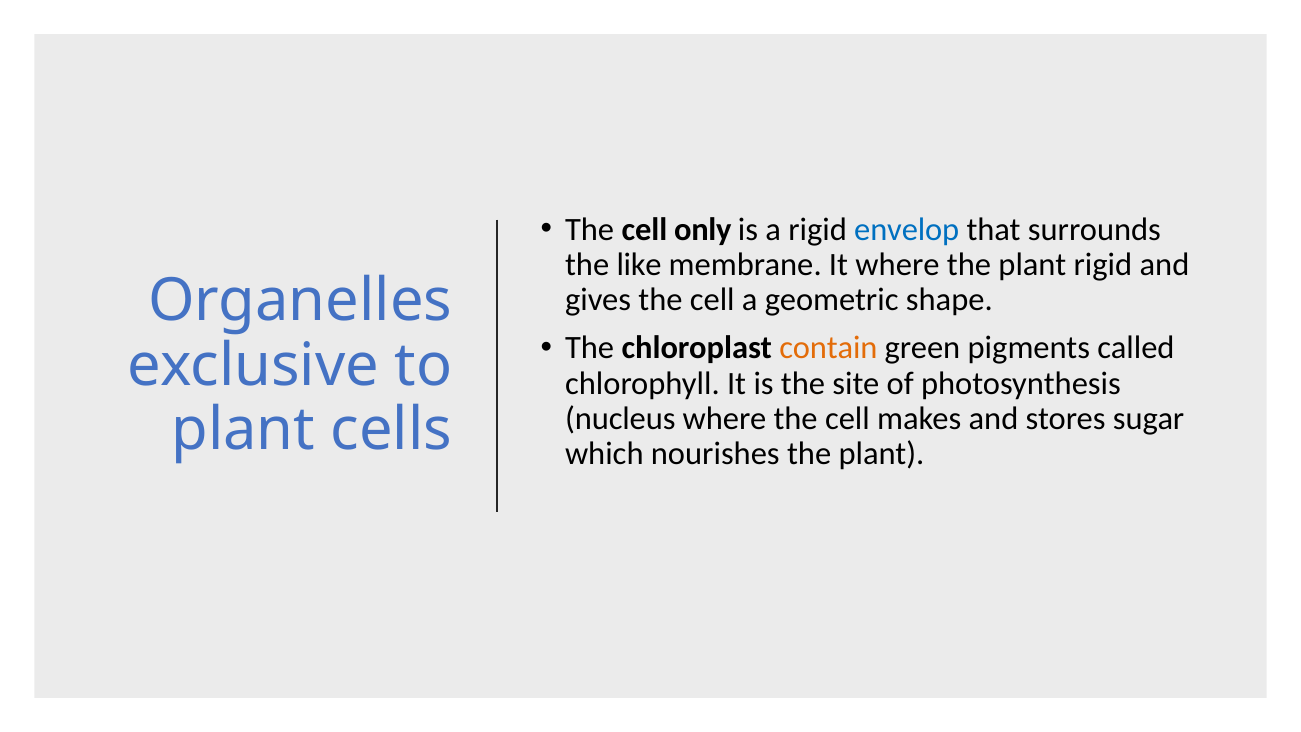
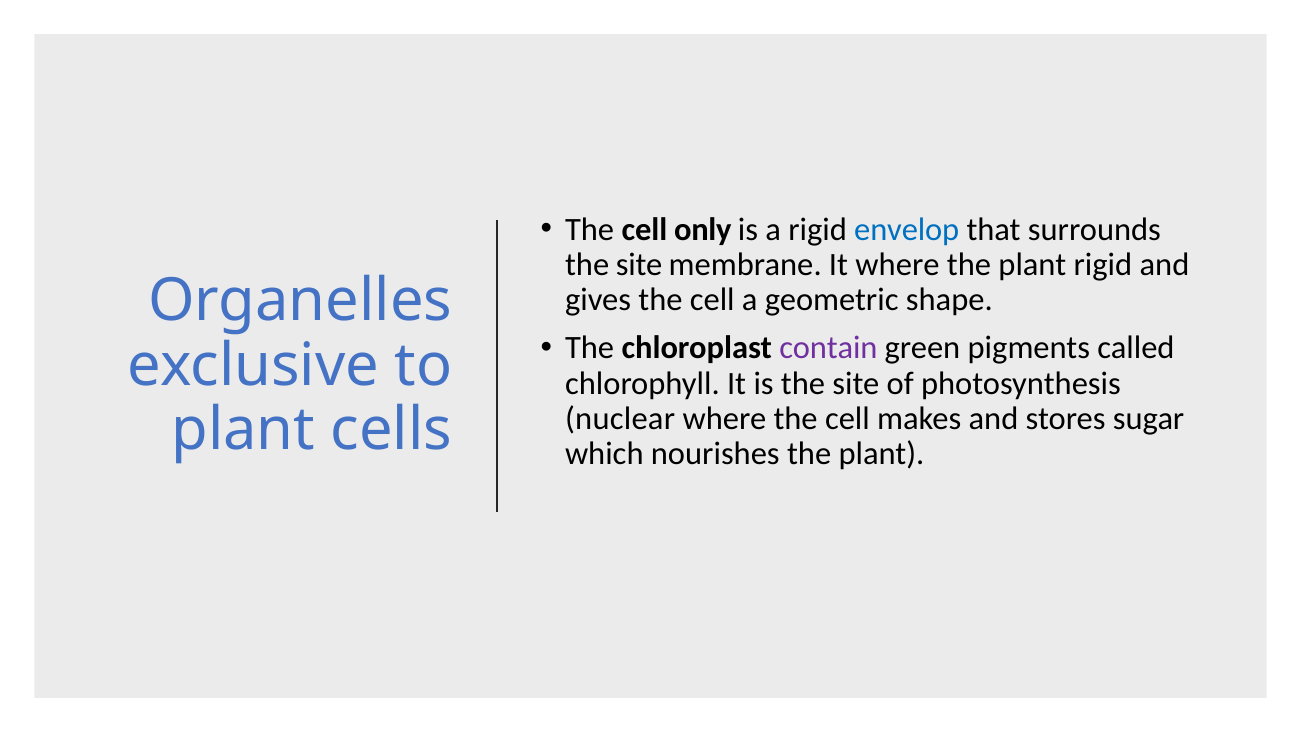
like: like -> site (639, 264)
contain colour: orange -> purple (828, 348)
nucleus: nucleus -> nuclear (620, 418)
